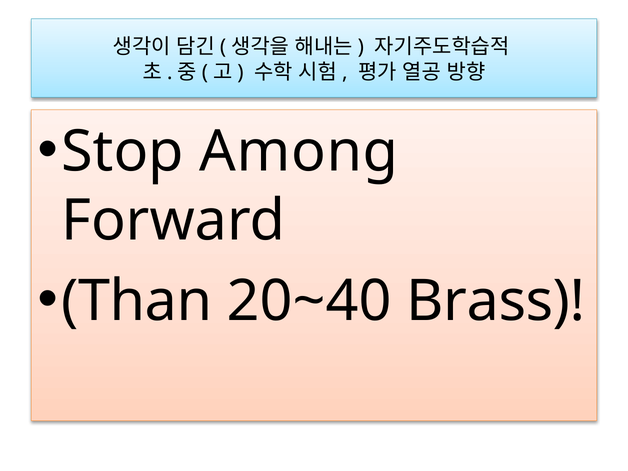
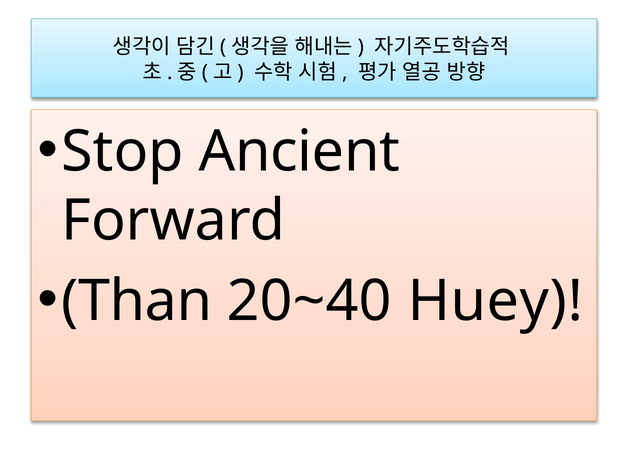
Among: Among -> Ancient (299, 152)
Brass: Brass -> Huey (495, 301)
